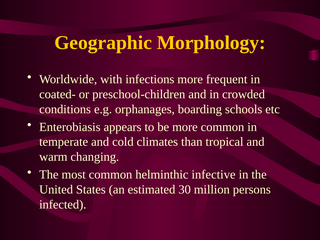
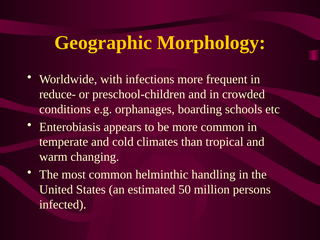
coated-: coated- -> reduce- (58, 94)
infective: infective -> handling (214, 175)
30: 30 -> 50 (185, 190)
